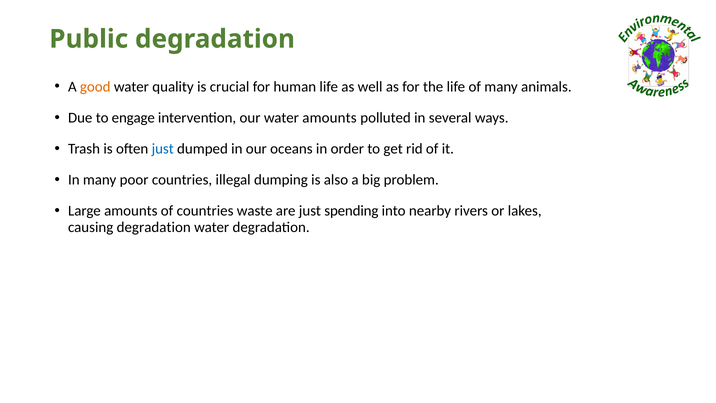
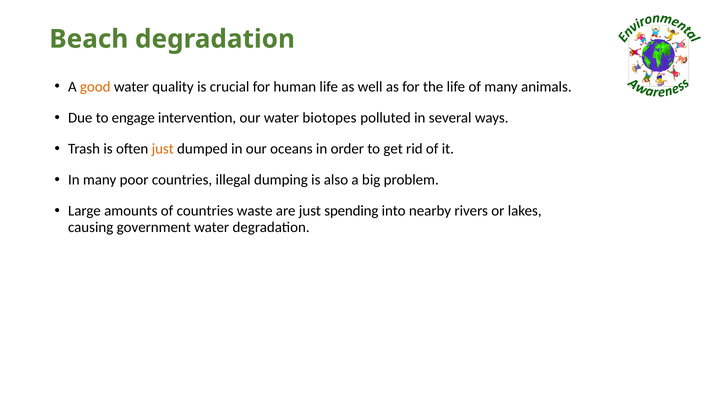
Public: Public -> Beach (89, 39)
water amounts: amounts -> biotopes (330, 118)
just colour: blue -> orange (163, 149)
causing degradation: degradation -> government (154, 227)
